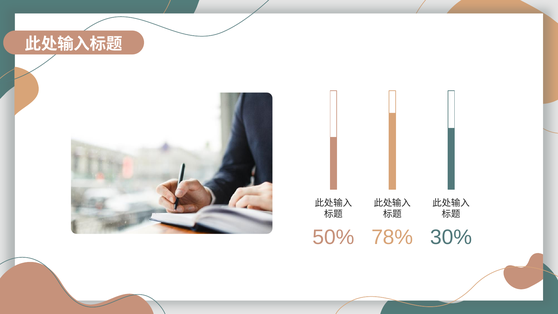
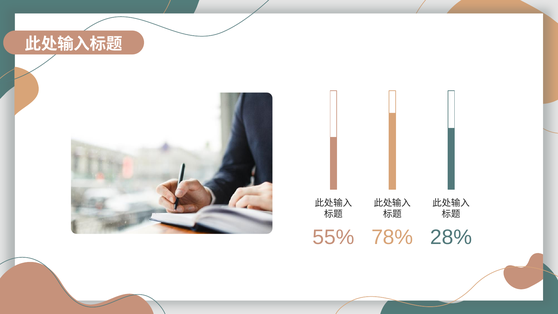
50%: 50% -> 55% (333, 237)
30%: 30% -> 28% (451, 237)
